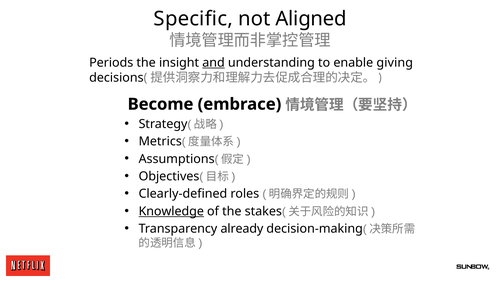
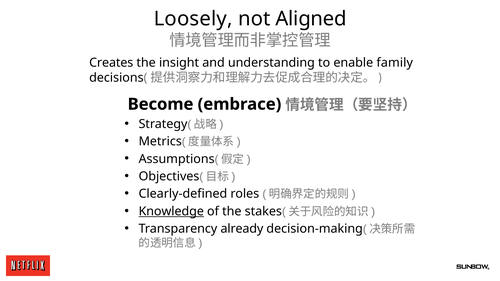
Specific: Specific -> Loosely (193, 19)
Periods: Periods -> Creates (111, 63)
and underline: present -> none (214, 63)
giving: giving -> family (395, 63)
